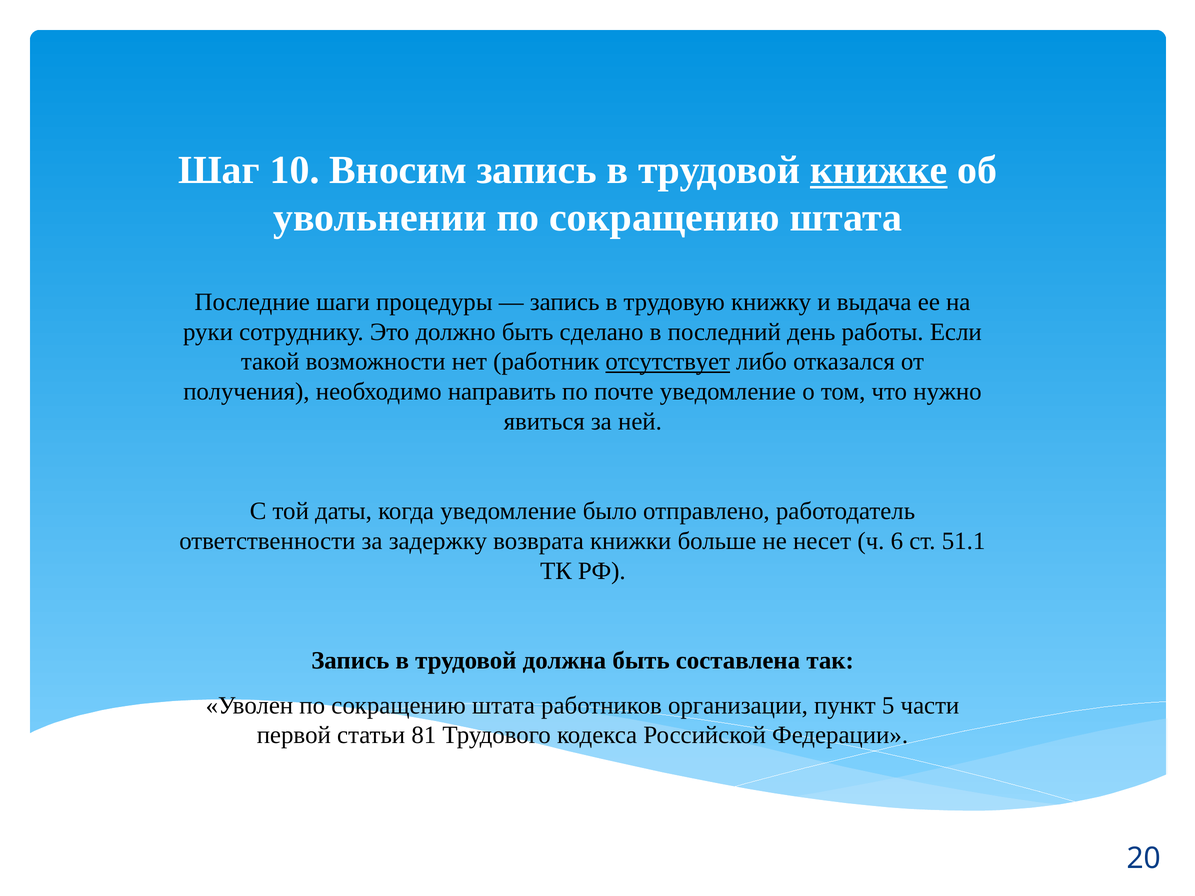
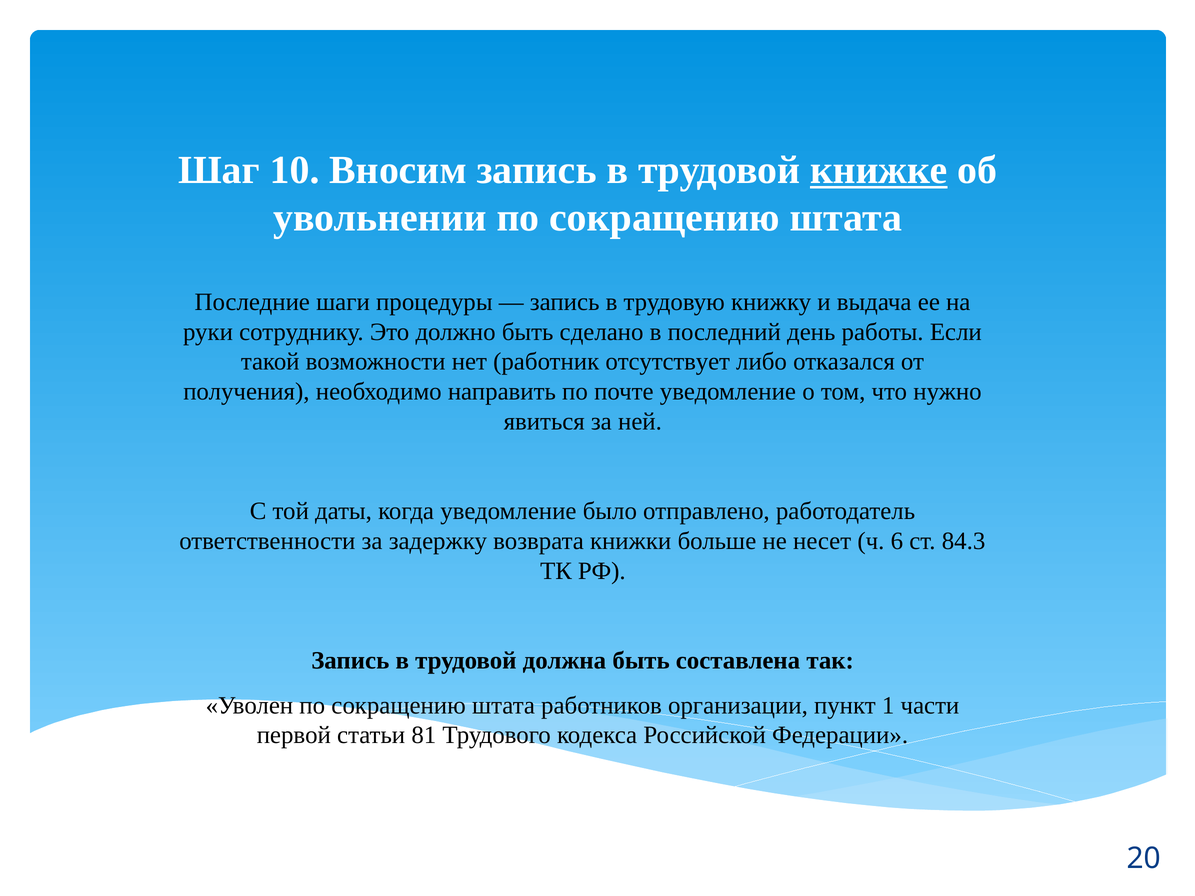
отсутствует underline: present -> none (668, 362)
51.1: 51.1 -> 84.3 (964, 541)
5: 5 -> 1 (888, 705)
